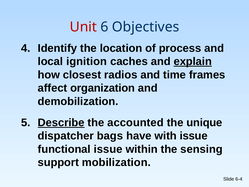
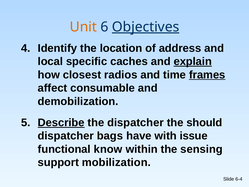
Unit colour: red -> orange (83, 27)
Objectives underline: none -> present (146, 27)
process: process -> address (180, 48)
ignition: ignition -> specific (87, 61)
frames underline: none -> present (207, 75)
organization: organization -> consumable (103, 88)
the accounted: accounted -> dispatcher (135, 122)
unique: unique -> should (204, 122)
functional issue: issue -> know (108, 149)
